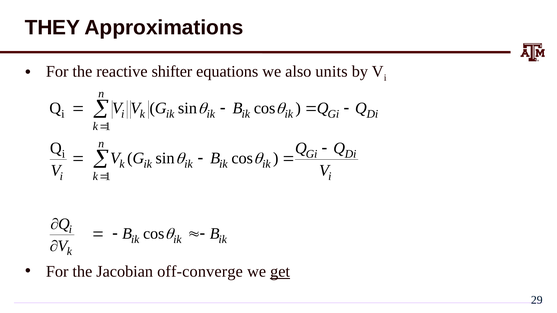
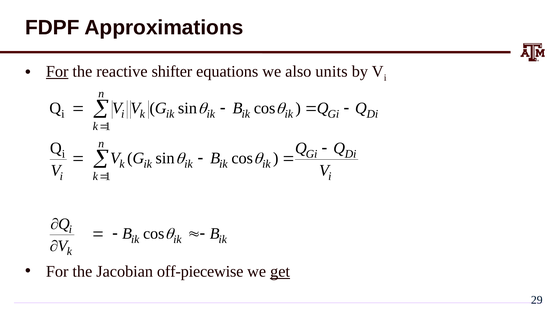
THEY: THEY -> FDPF (52, 28)
For underline: none -> present (57, 71)
off-converge: off-converge -> off-piecewise (200, 272)
